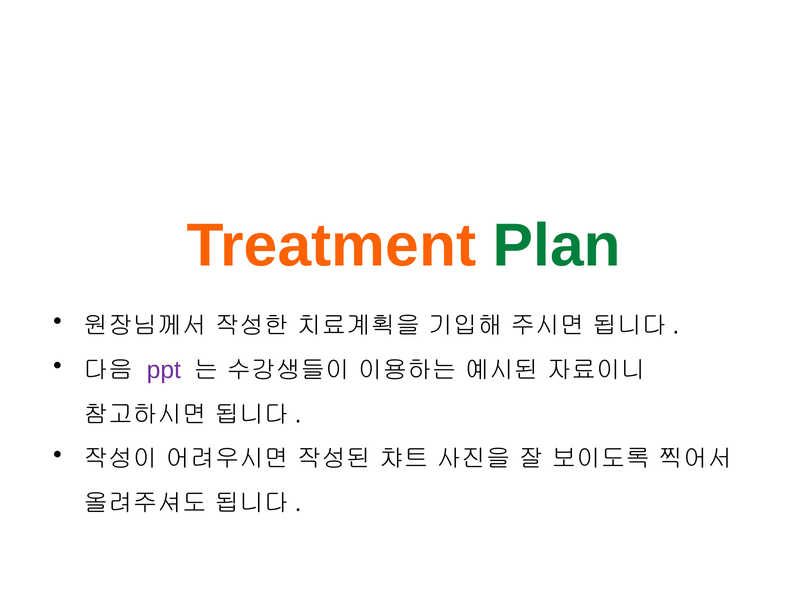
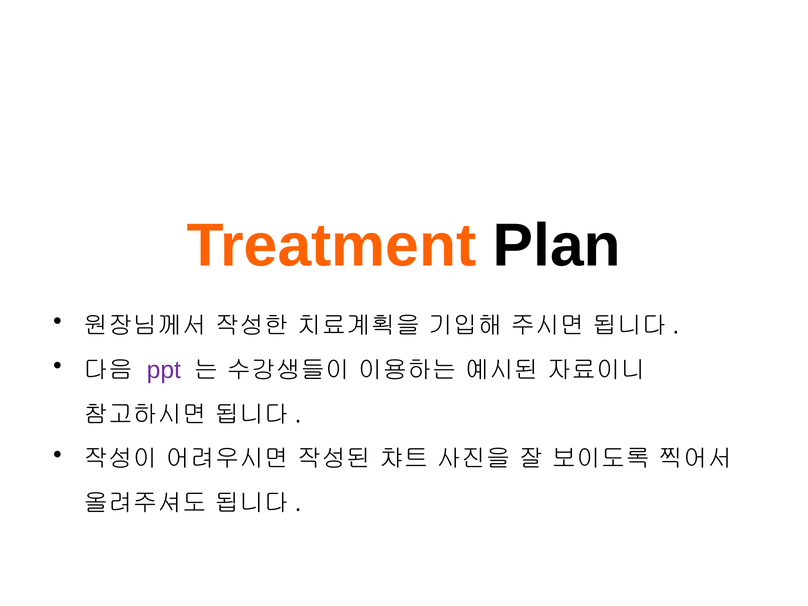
Plan colour: green -> black (557, 246)
